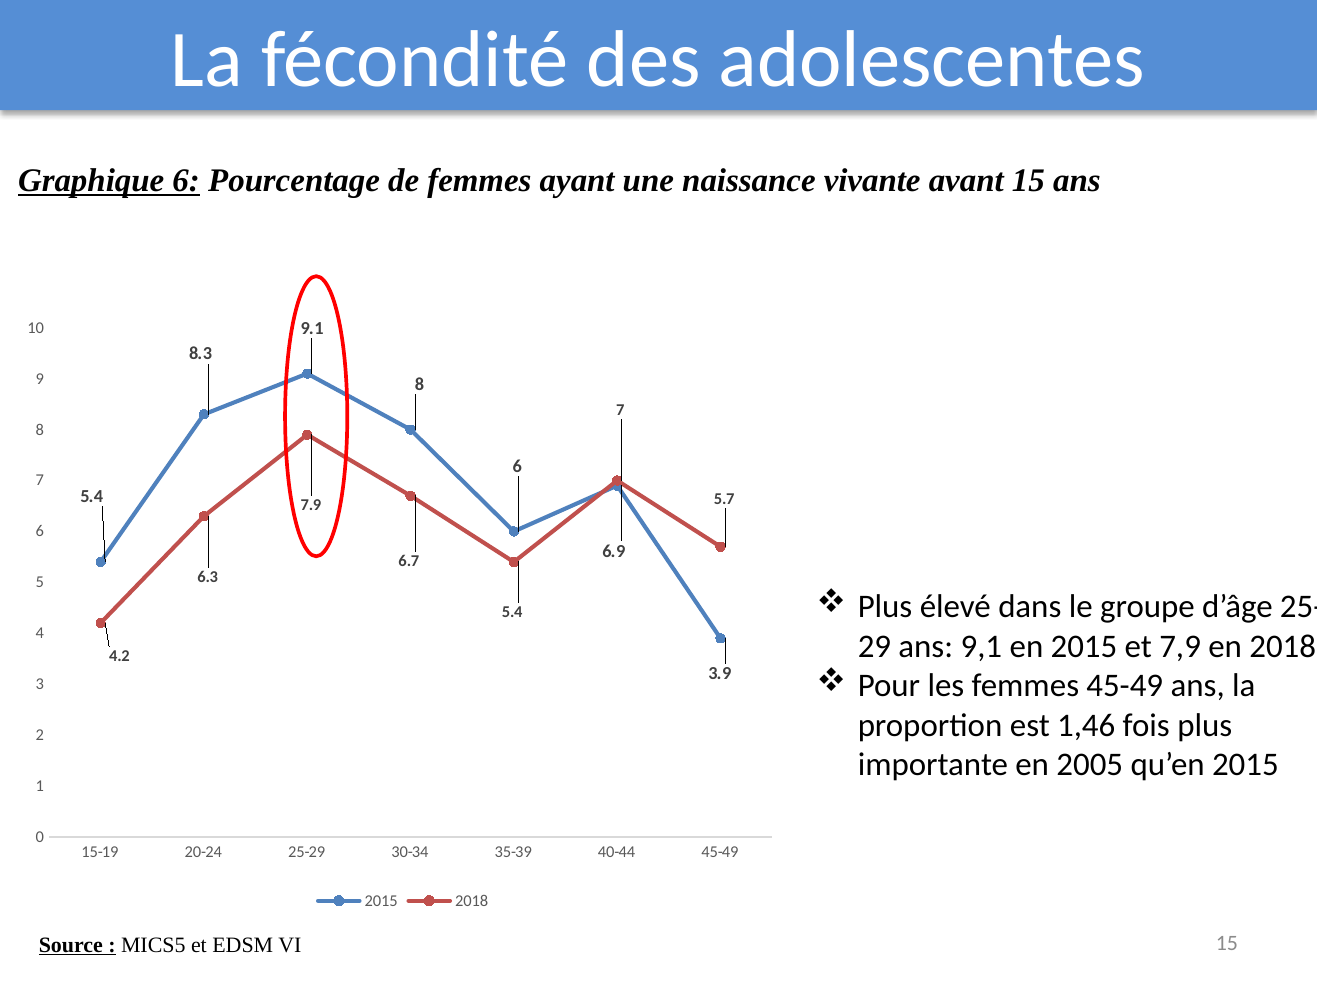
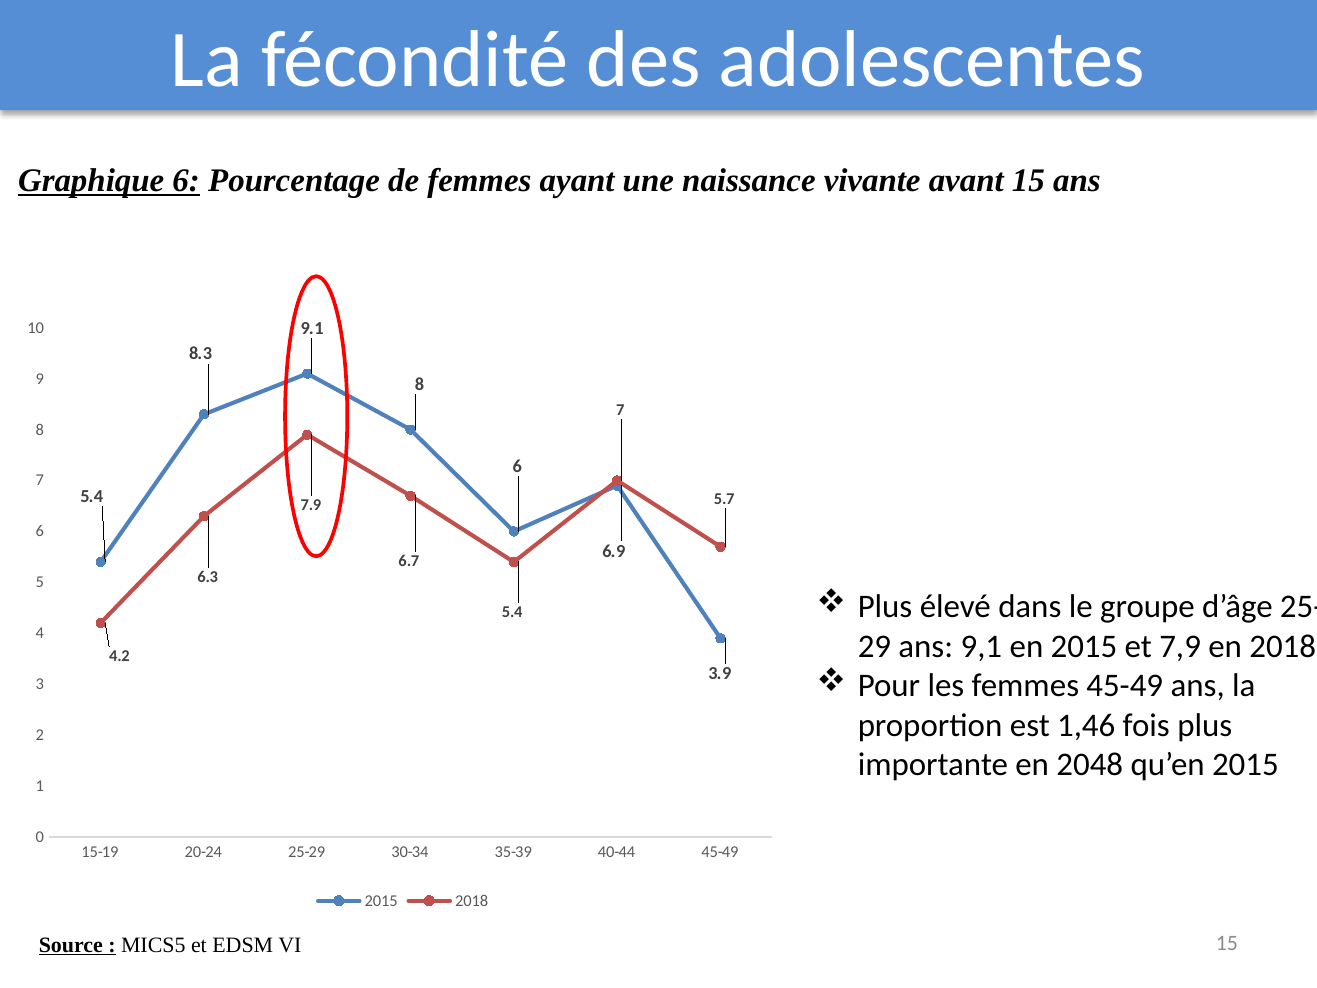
2005: 2005 -> 2048 (1090, 765)
